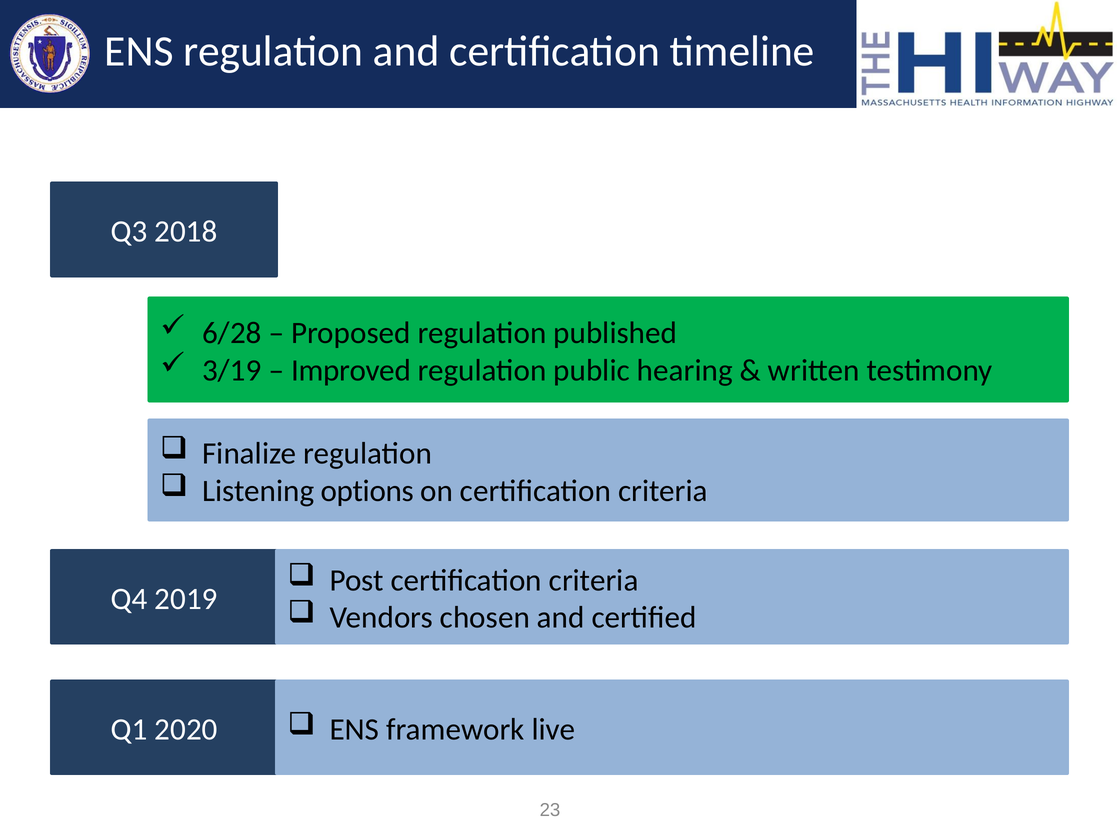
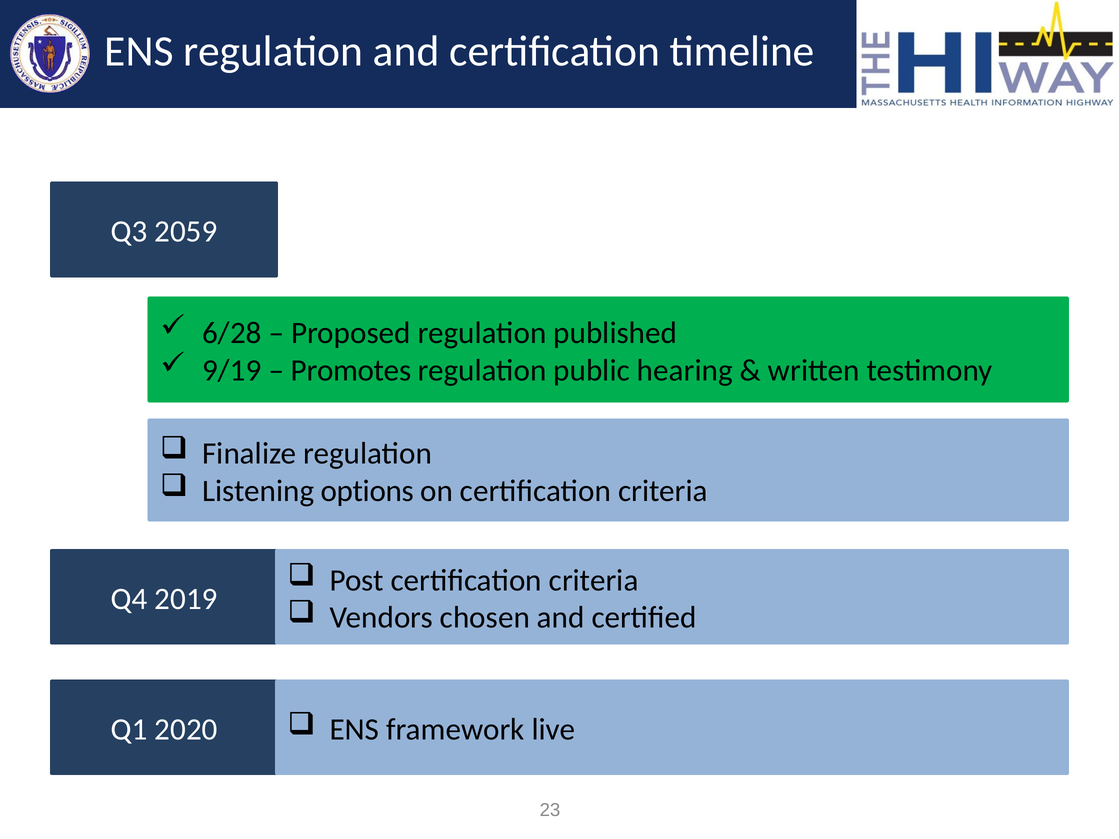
2018: 2018 -> 2059 (186, 232)
3/19: 3/19 -> 9/19 (232, 370)
Improved: Improved -> Promotes (351, 370)
